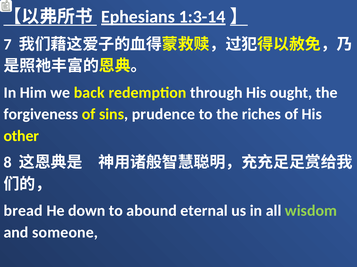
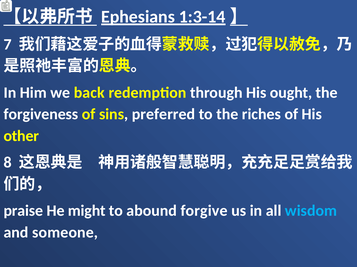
prudence: prudence -> preferred (164, 115)
bread: bread -> praise (23, 211)
down: down -> might (87, 211)
eternal: eternal -> forgive (204, 211)
wisdom colour: light green -> light blue (311, 211)
